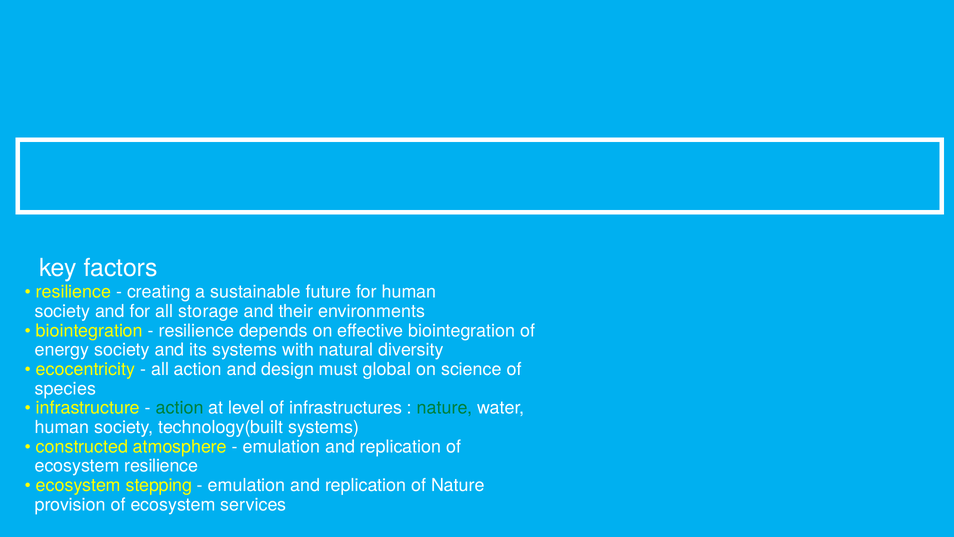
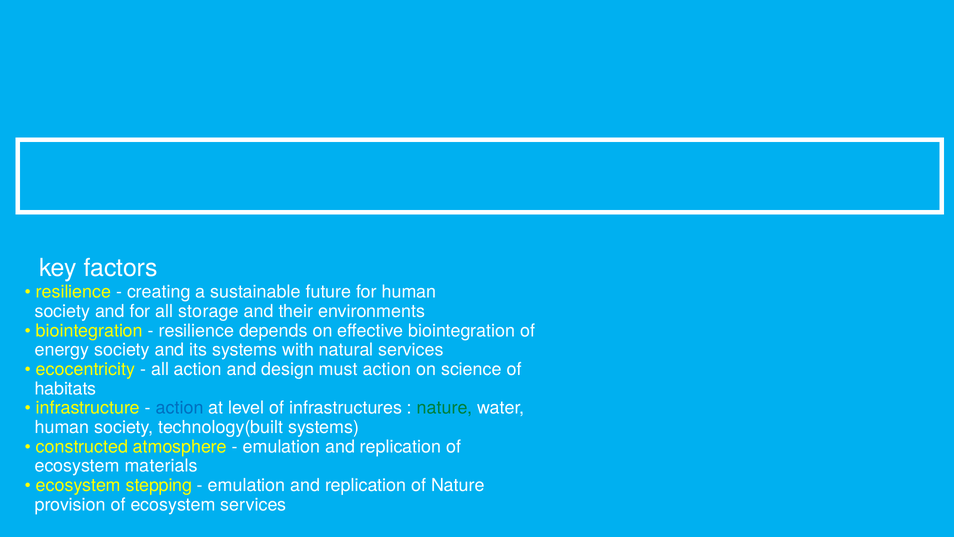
natural diversity: diversity -> services (411, 350)
must global: global -> action (387, 369)
species: species -> habitats (66, 388)
action colour: green -> blue (180, 408)
ecosystem resilience: resilience -> materials (161, 466)
